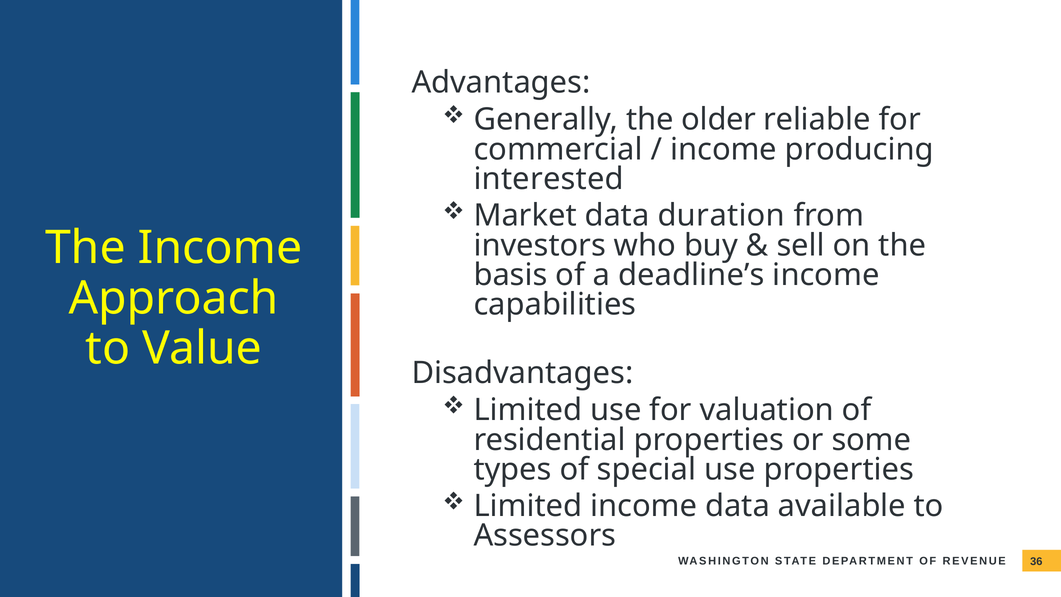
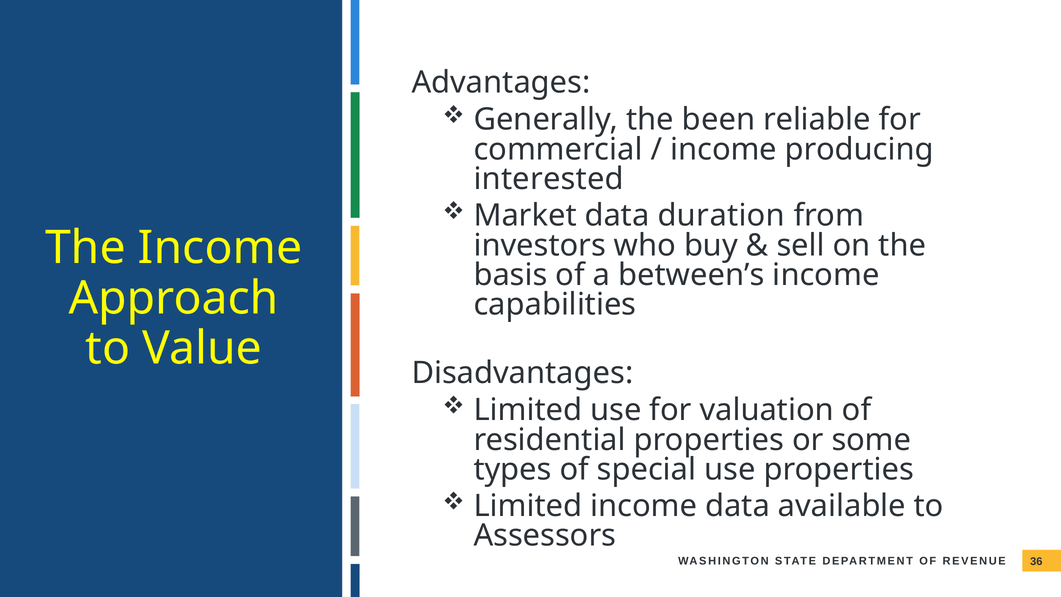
older: older -> been (719, 120)
deadline’s: deadline’s -> between’s (691, 275)
